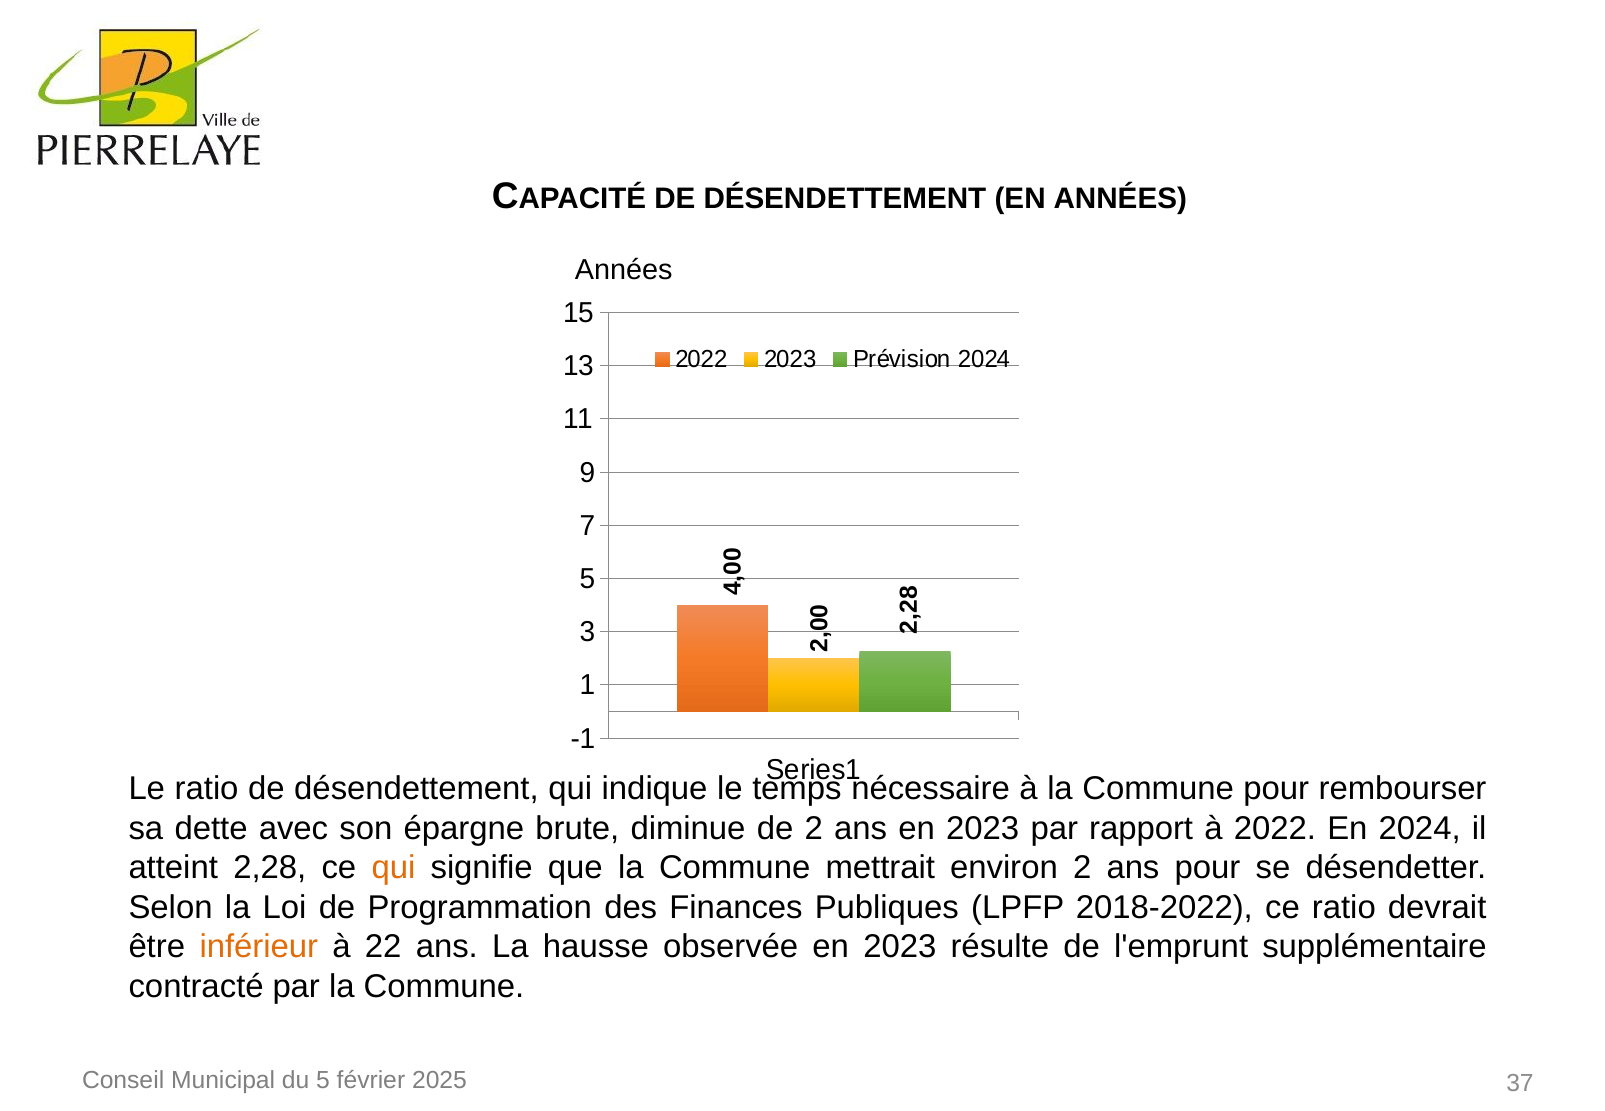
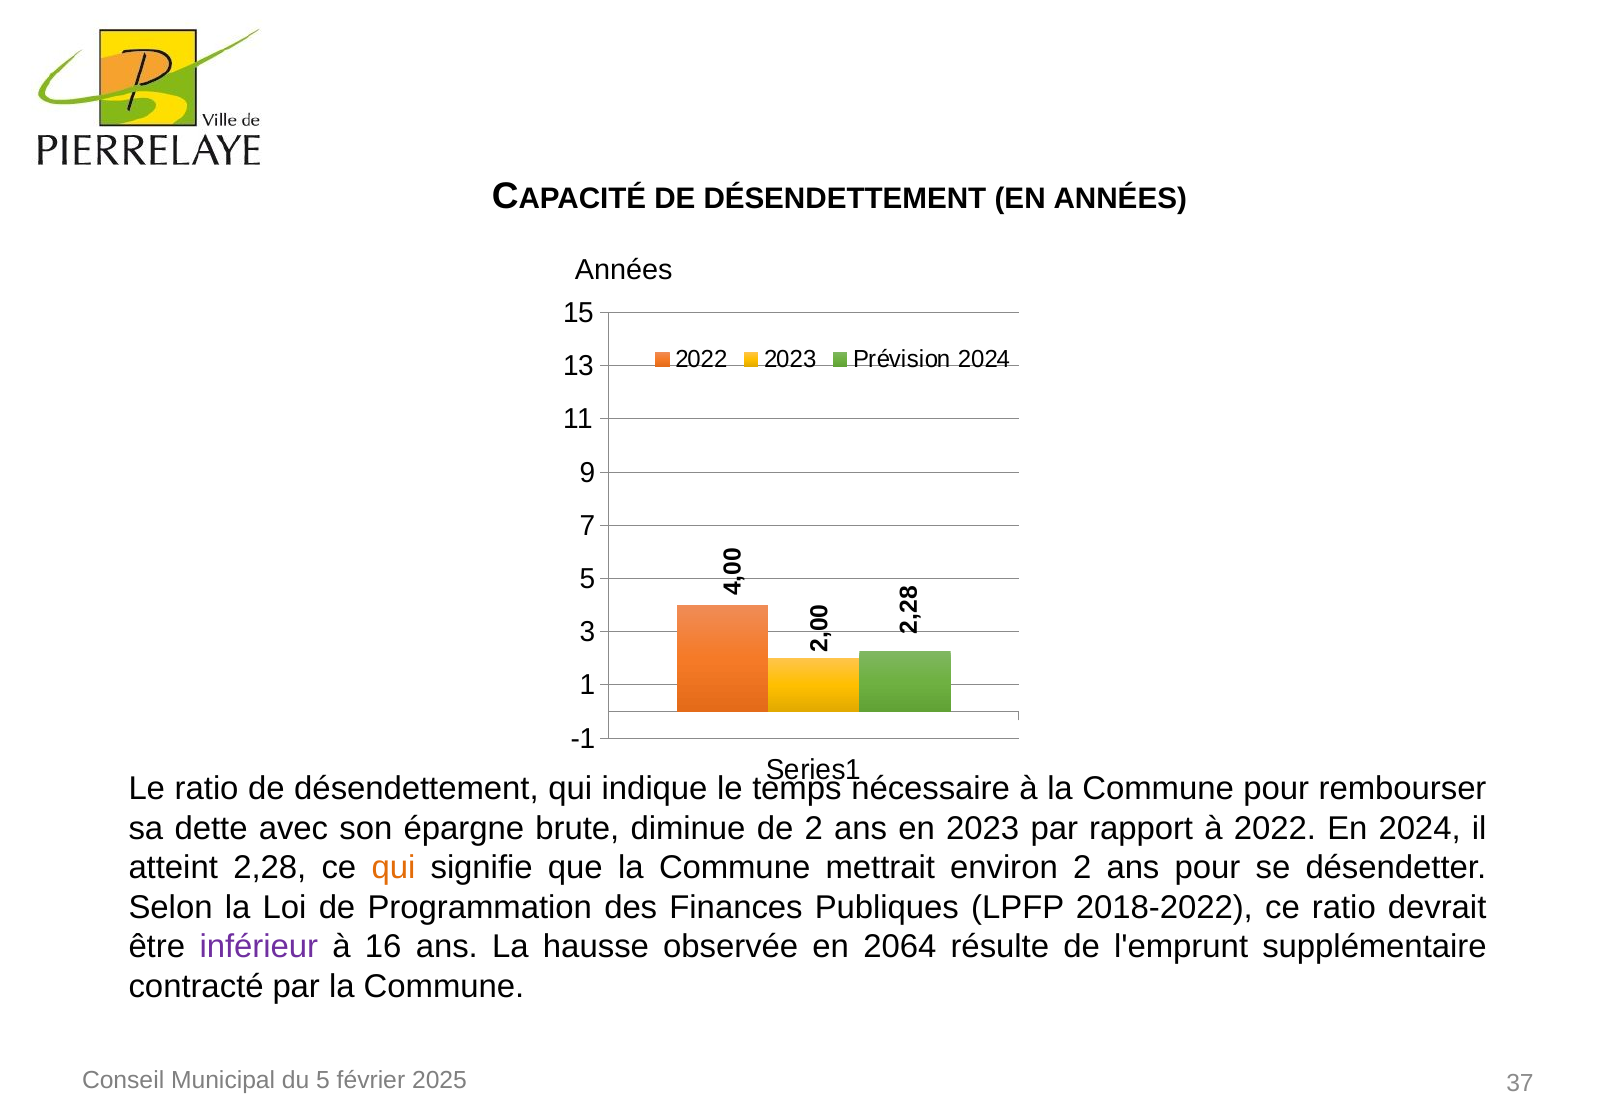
inférieur colour: orange -> purple (259, 947)
22: 22 -> 16 (383, 947)
observée en 2023: 2023 -> 2064 (900, 947)
